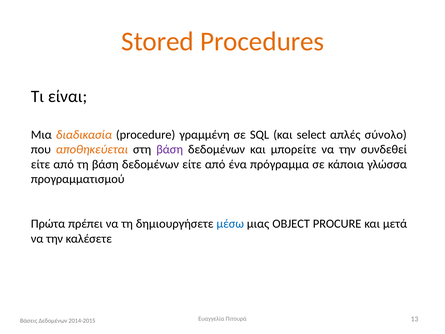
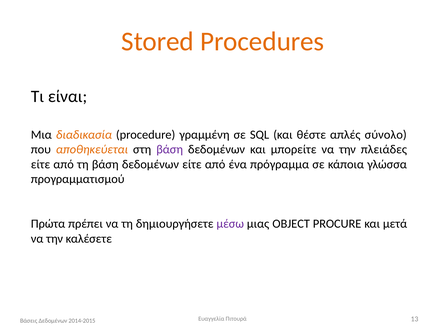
select: select -> θέστε (311, 135)
συνδεθεί: συνδεθεί -> πλειάδες (384, 149)
μέσω colour: blue -> purple (230, 224)
